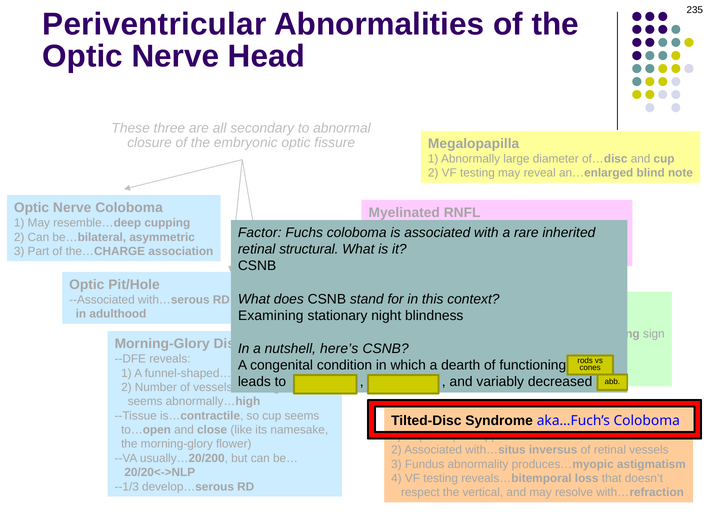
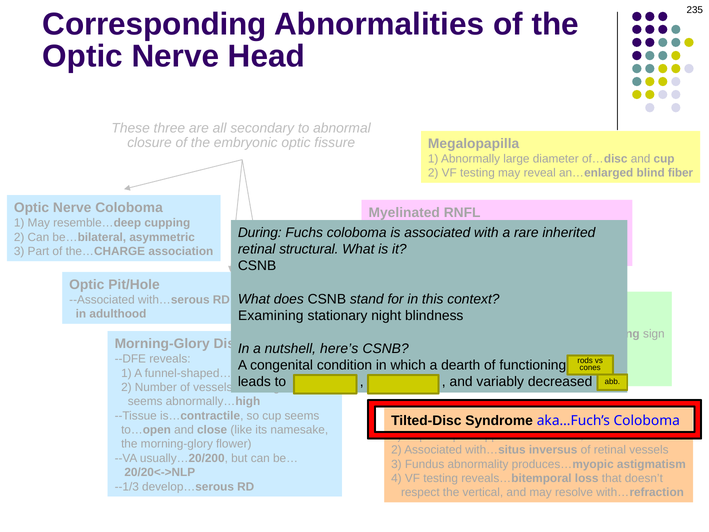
Periventricular: Periventricular -> Corresponding (155, 24)
note: note -> fiber (680, 173)
Factor: Factor -> During (260, 233)
